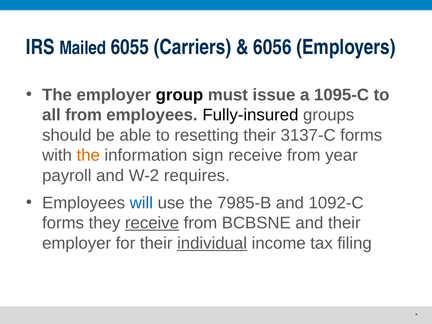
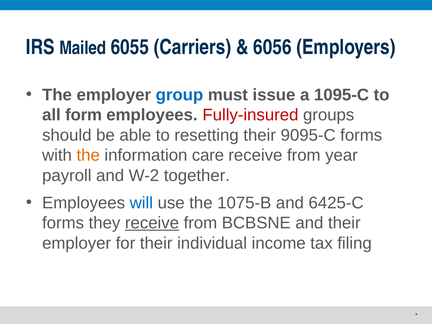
group colour: black -> blue (179, 95)
all from: from -> form (84, 115)
Fully-insured colour: black -> red (250, 115)
3137-C: 3137-C -> 9095-C (308, 135)
sign: sign -> care (208, 155)
requires: requires -> together (197, 175)
7985-B: 7985-B -> 1075-B (244, 203)
1092-C: 1092-C -> 6425-C (336, 203)
individual underline: present -> none (212, 243)
